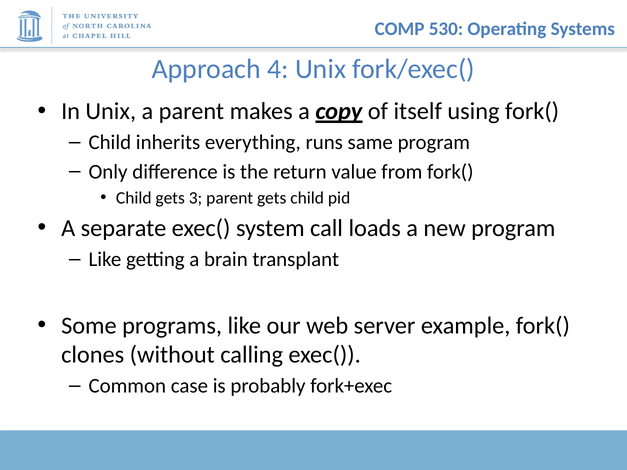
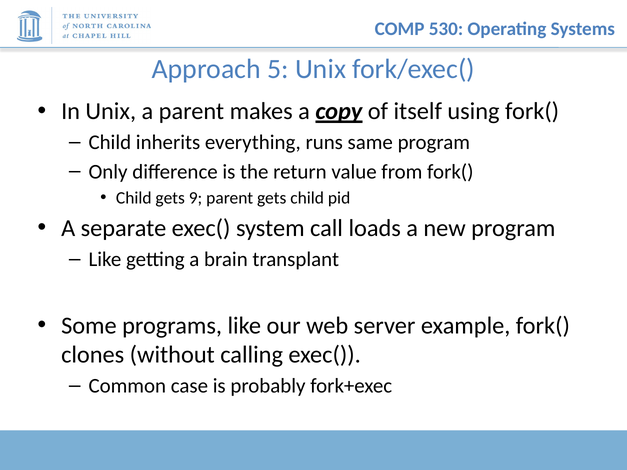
4: 4 -> 5 (278, 69)
3: 3 -> 9 (196, 198)
